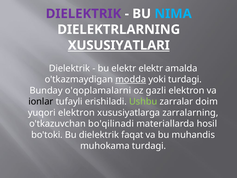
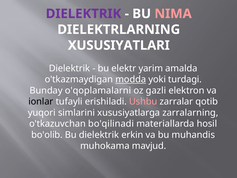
NIMA colour: light blue -> pink (173, 14)
XUSUSIYATLARI underline: present -> none (119, 45)
elektr elektr: elektr -> yarim (151, 68)
Ushbu colour: light green -> pink (143, 101)
doim: doim -> qotib (207, 101)
yuqori elektron: elektron -> simlarini (77, 112)
bo'toki: bo'toki -> bo'olib (47, 135)
faqat: faqat -> erkin (132, 135)
muhokama turdagi: turdagi -> mavjud (149, 146)
